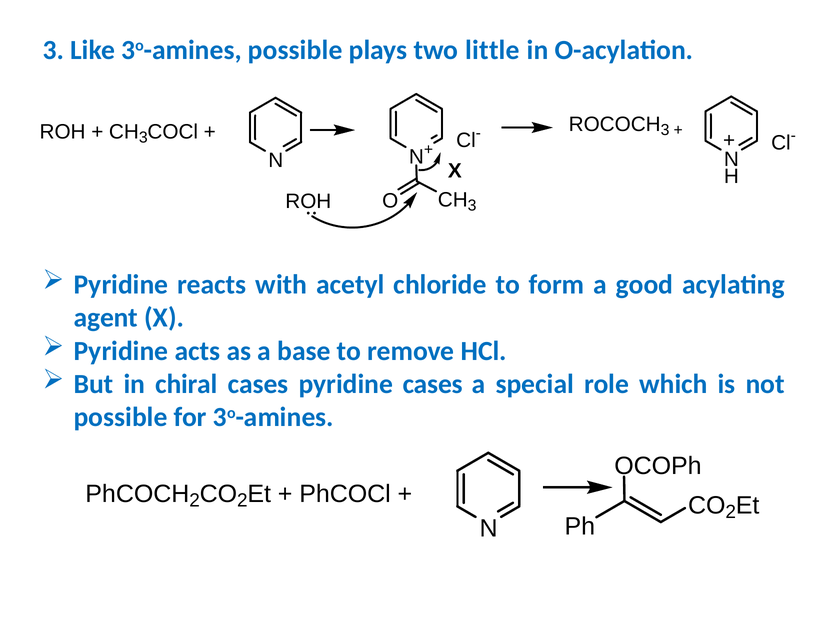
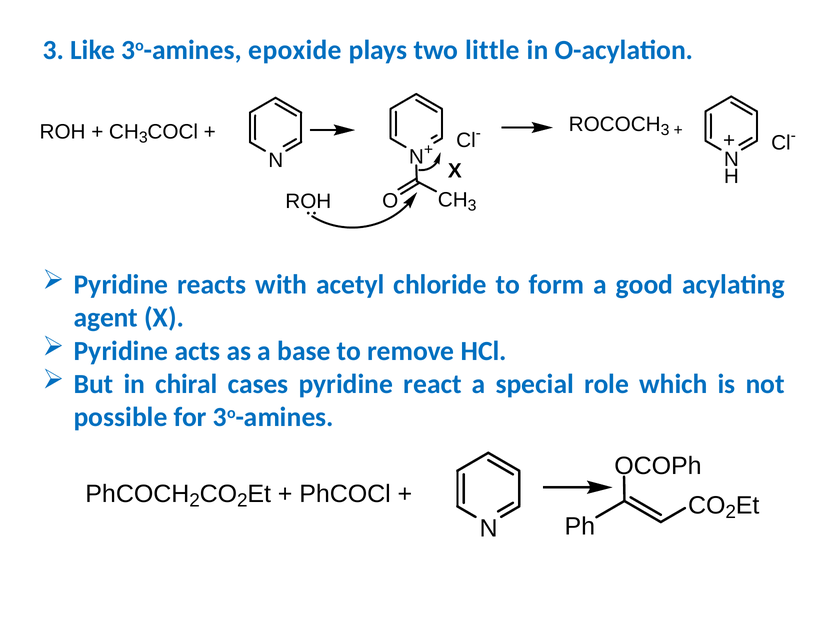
3o-amines possible: possible -> epoxide (295, 50)
pyridine cases: cases -> react (433, 384)
